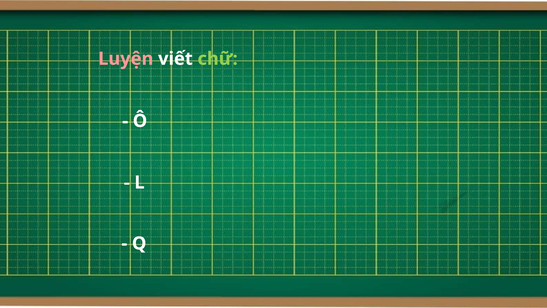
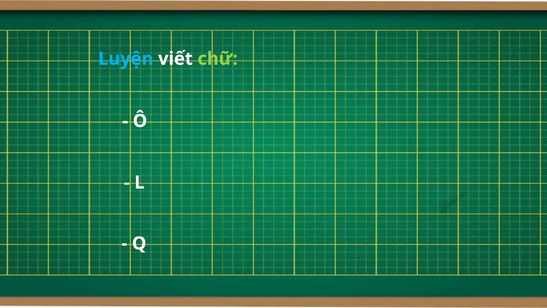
Luyện colour: pink -> light blue (126, 59)
